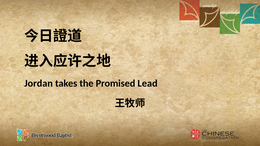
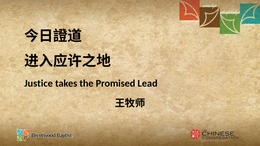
Jordan: Jordan -> Justice (39, 84)
